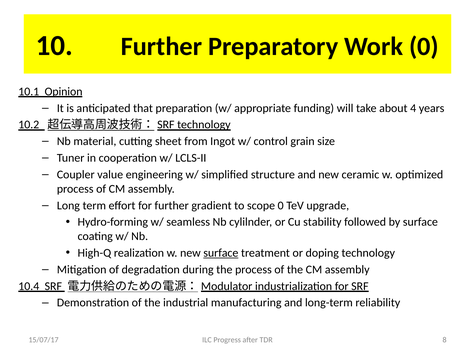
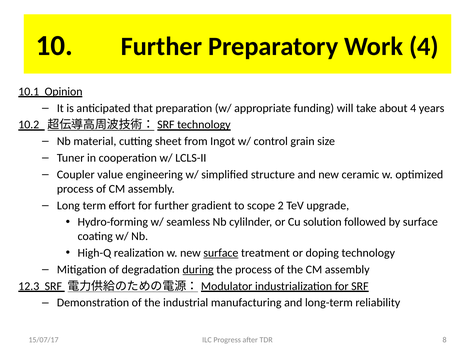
Work 0: 0 -> 4 (424, 47)
scope 0: 0 -> 2 (281, 206)
stability: stability -> solution (322, 222)
during underline: none -> present (198, 270)
10.4: 10.4 -> 12.3 (29, 286)
